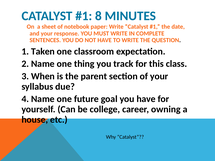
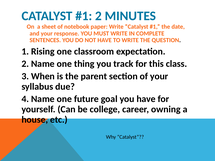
8: 8 -> 2 (98, 16)
Taken: Taken -> Rising (43, 51)
